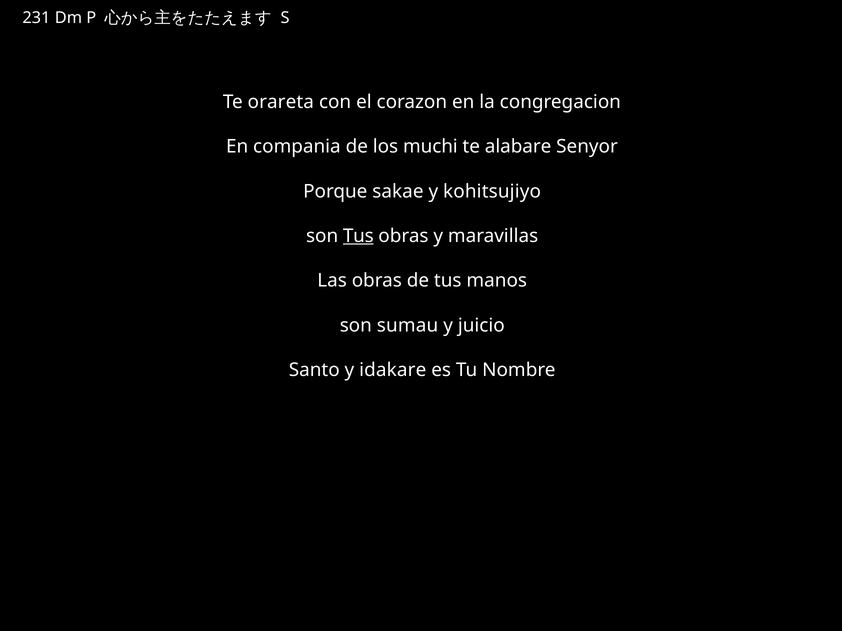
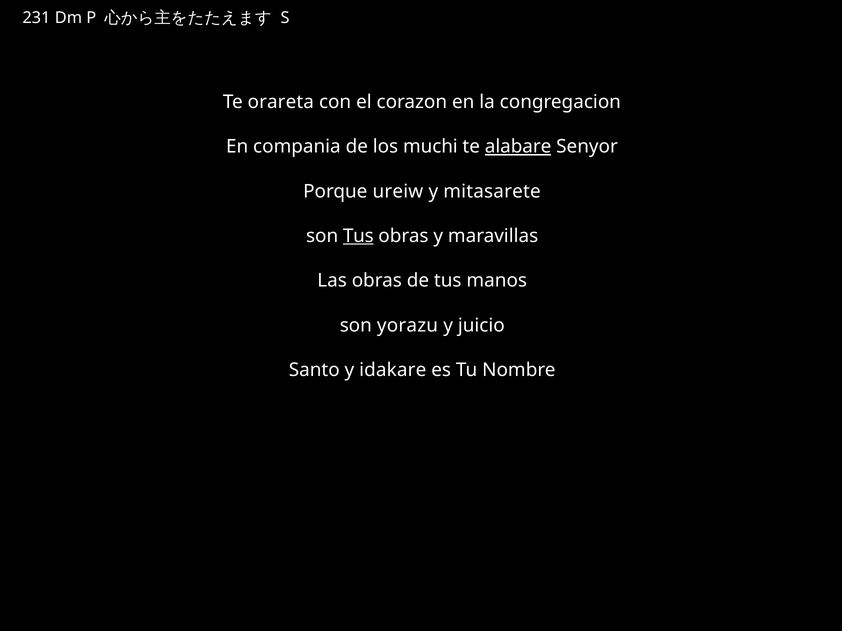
alabare underline: none -> present (518, 147)
sakae: sakae -> ureiw (398, 191)
kohitsujiyo: kohitsujiyo -> mitasarete (492, 191)
sumau: sumau -> yorazu (407, 326)
